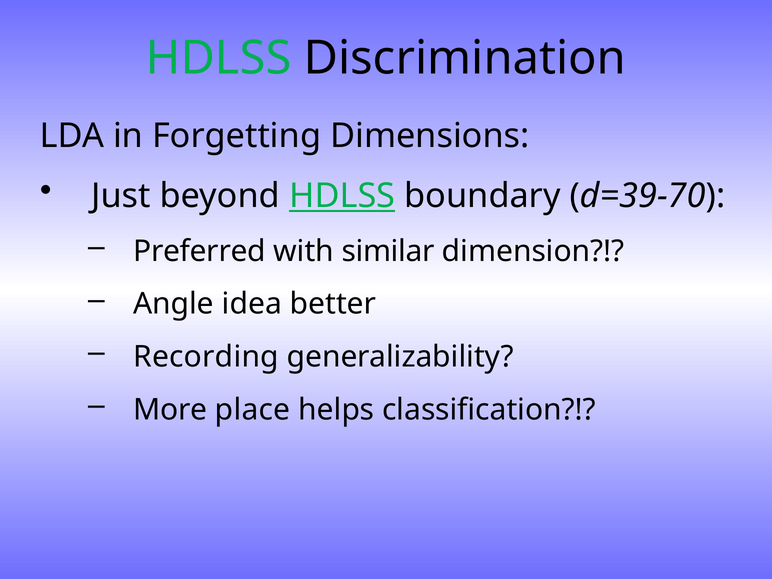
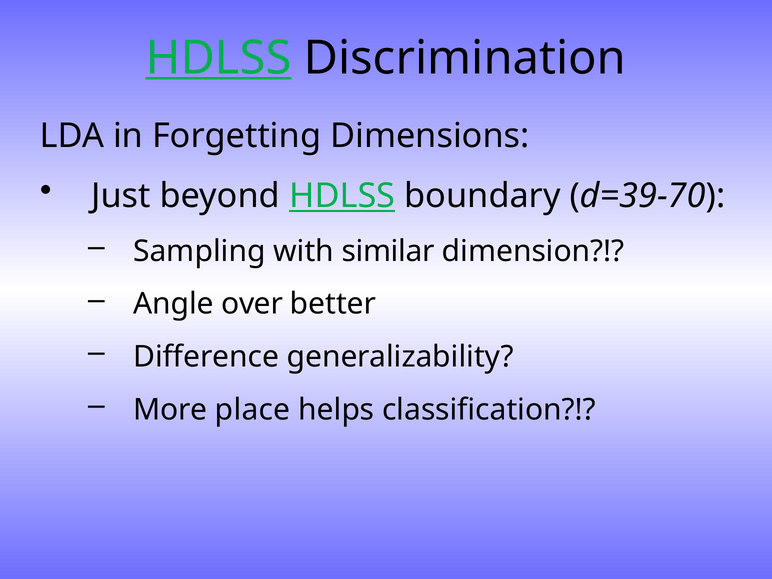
HDLSS underline: none -> present (218, 58)
Preferred: Preferred -> Sampling (199, 251)
idea: idea -> over (252, 304)
Recording: Recording -> Difference (206, 357)
